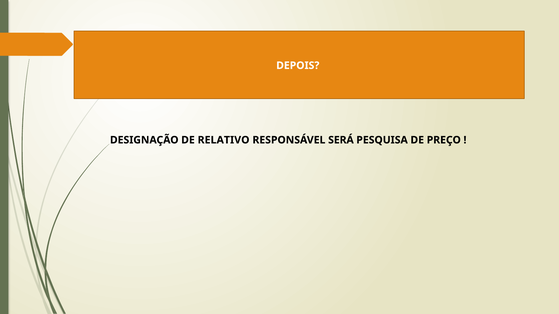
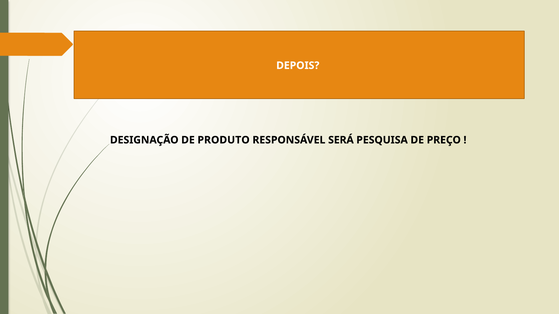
RELATIVO: RELATIVO -> PRODUTO (224, 140)
